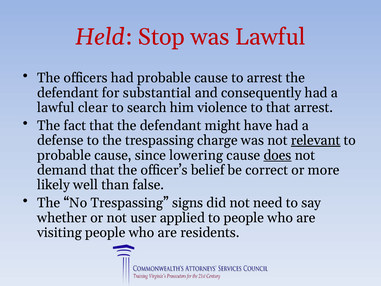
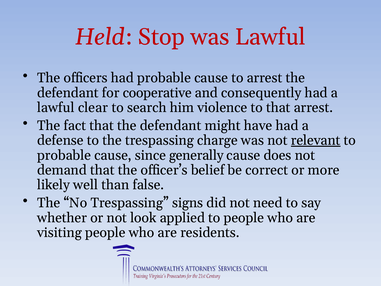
substantial: substantial -> cooperative (157, 93)
lowering: lowering -> generally (196, 155)
does underline: present -> none (277, 155)
user: user -> look (143, 218)
